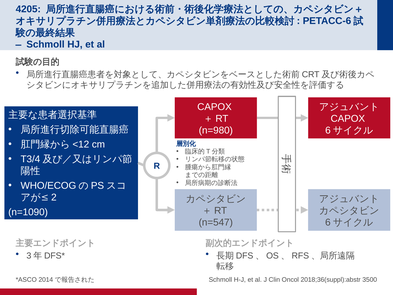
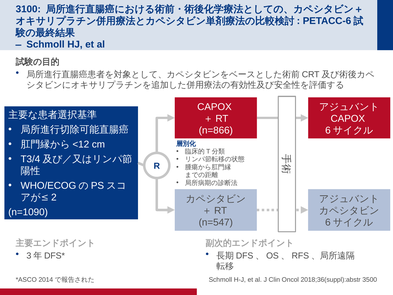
4205: 4205 -> 3100 (28, 9)
n=980: n=980 -> n=866 (216, 130)
